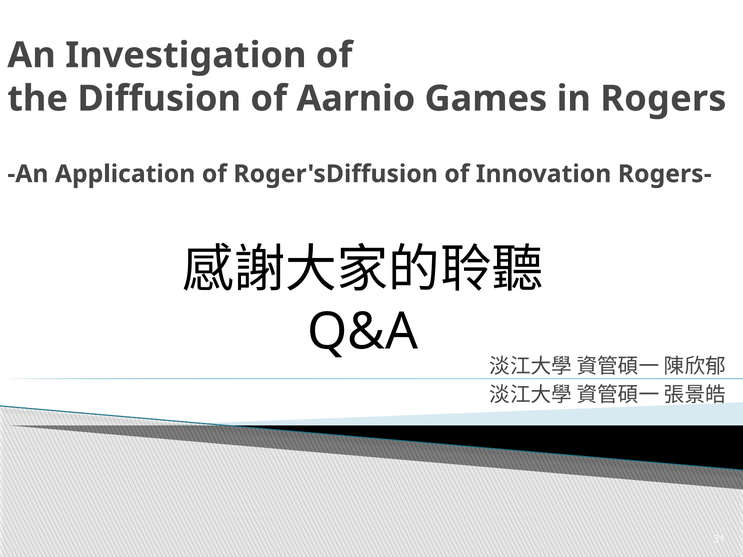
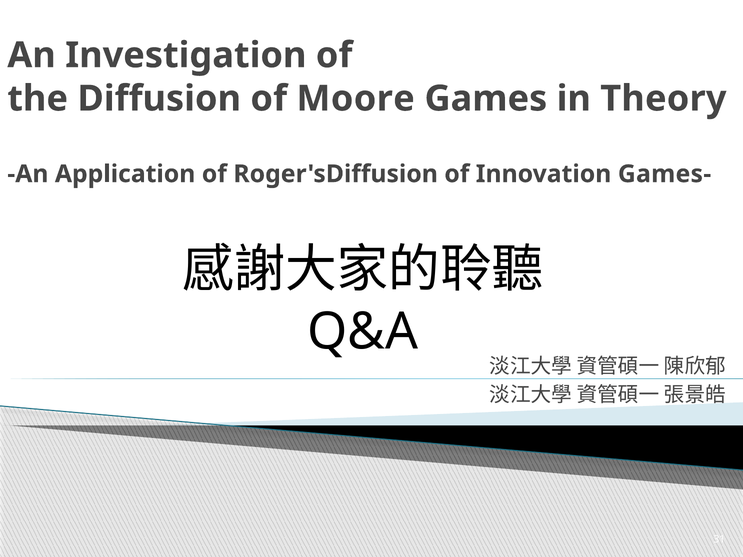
Aarnio: Aarnio -> Moore (356, 99)
Rogers: Rogers -> Theory (663, 99)
Rogers-: Rogers- -> Games- (665, 174)
